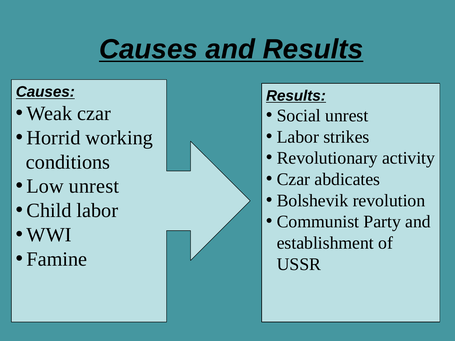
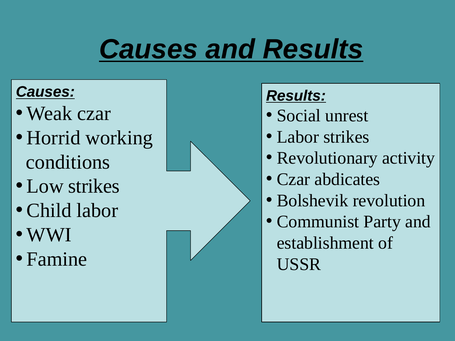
Low unrest: unrest -> strikes (94, 186)
